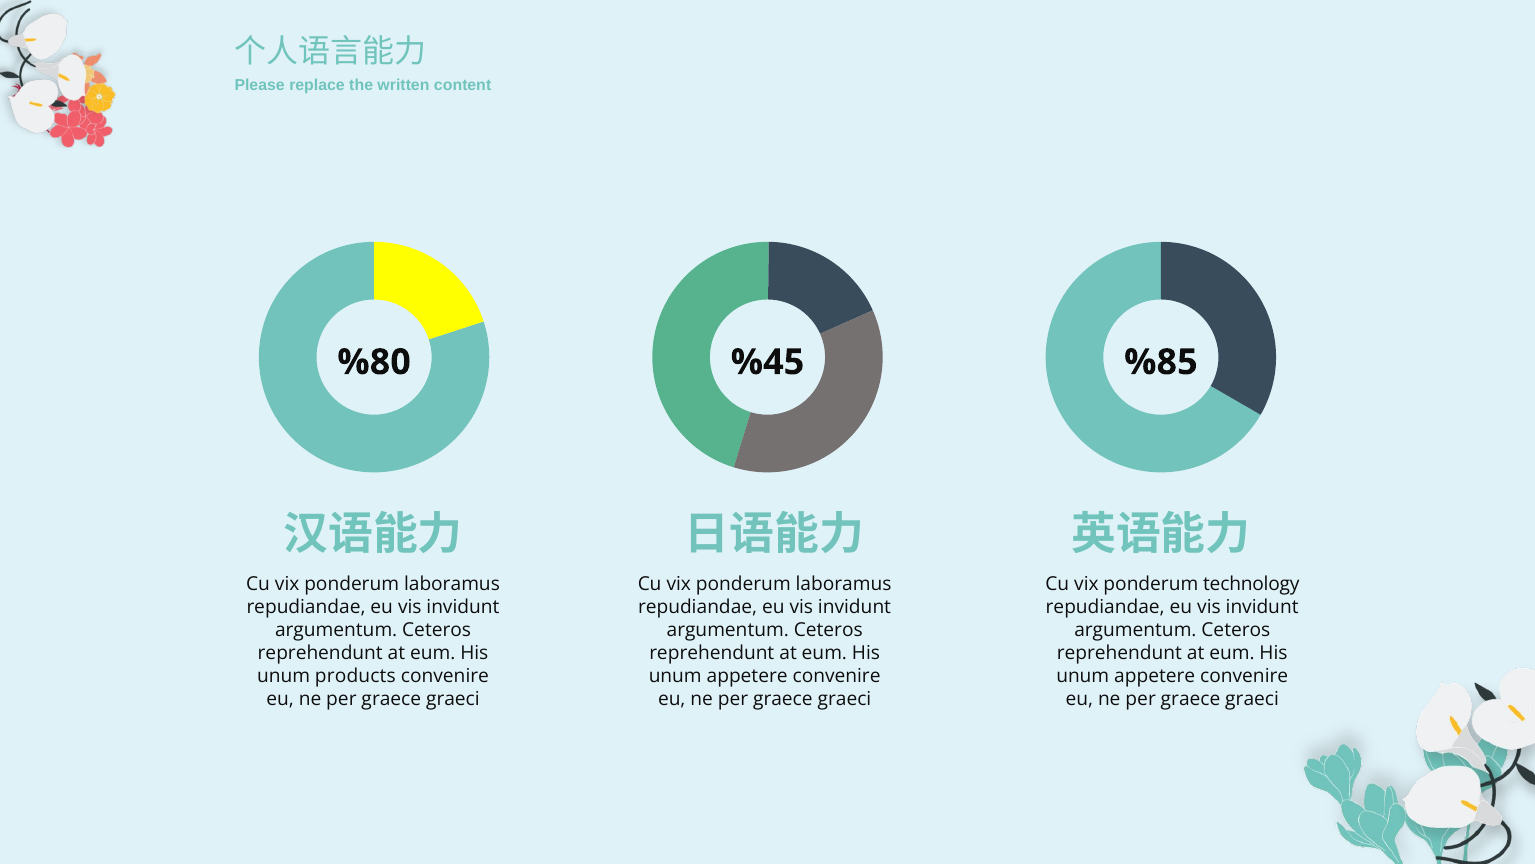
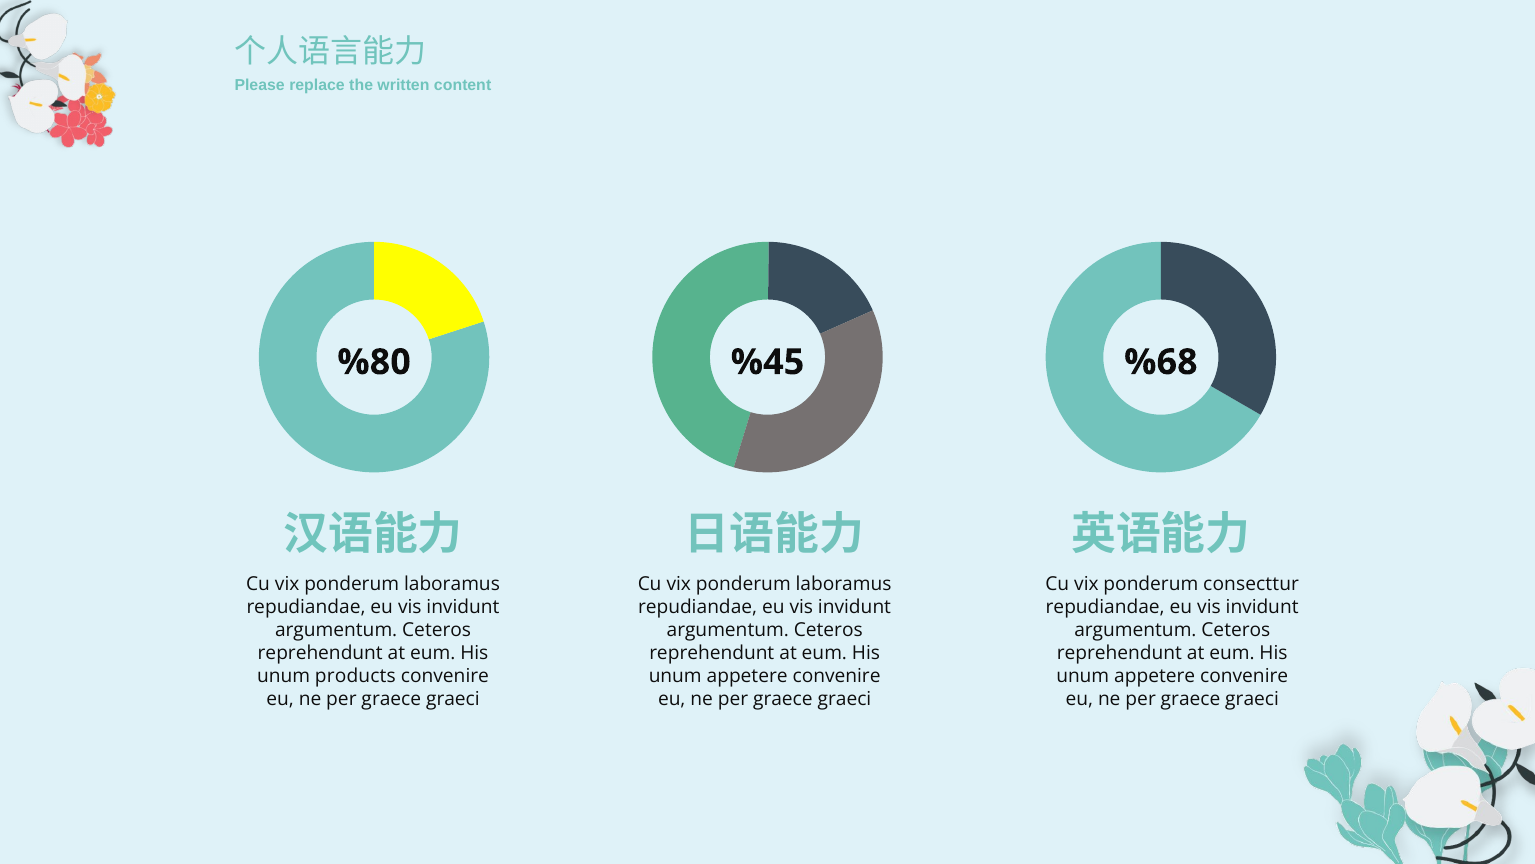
%85: %85 -> %68 (1161, 362)
technology: technology -> consecttur (1251, 584)
